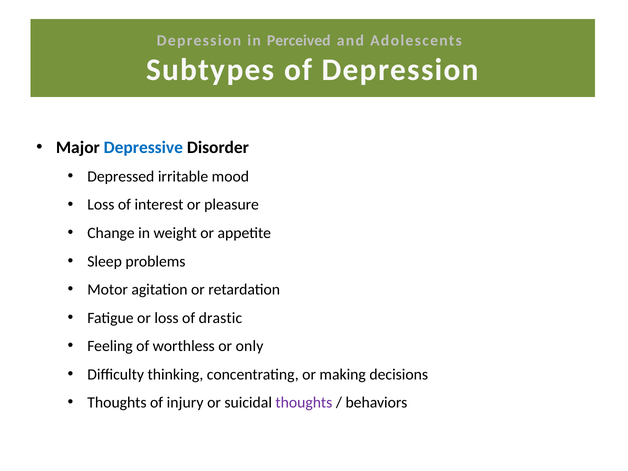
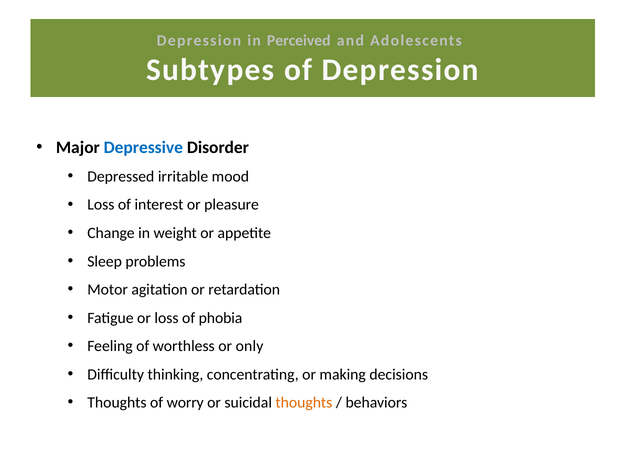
drastic: drastic -> phobia (221, 318)
injury: injury -> worry (185, 403)
thoughts colour: purple -> orange (304, 403)
